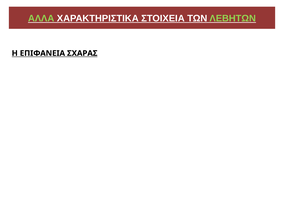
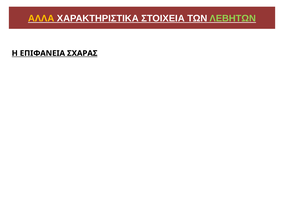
ΑΛΛΑ colour: light green -> yellow (41, 18)
